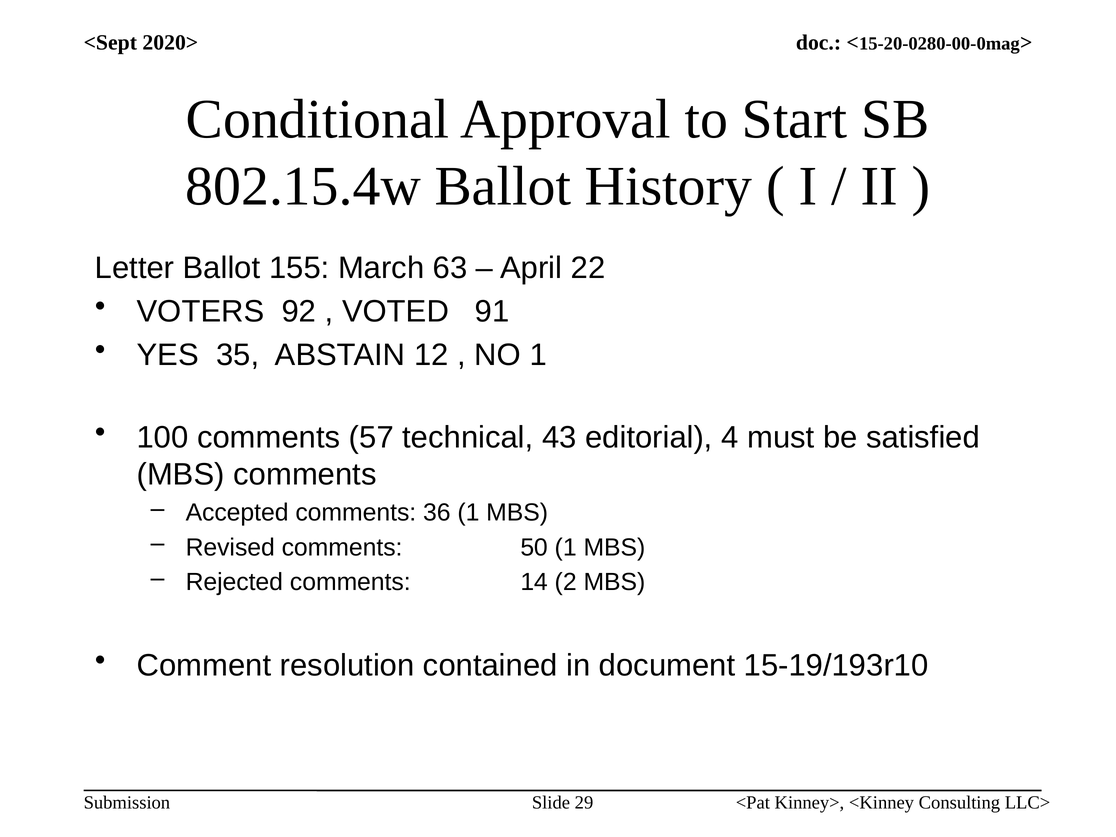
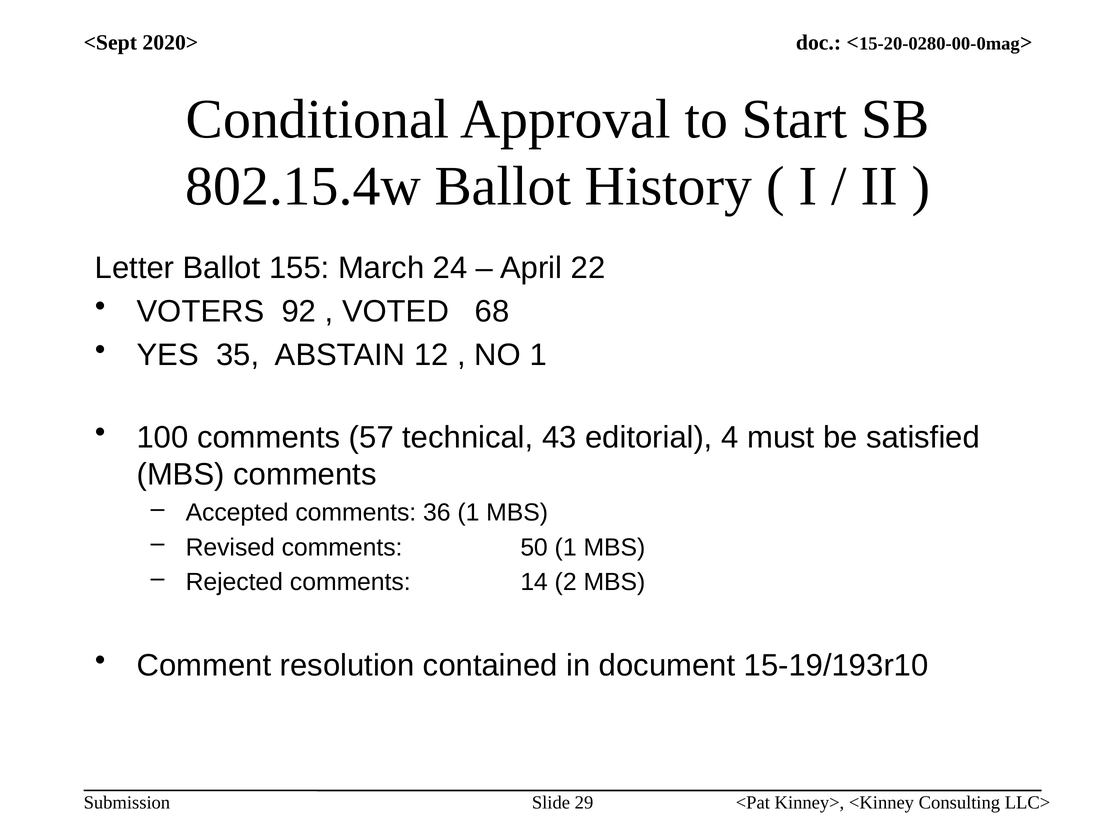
63: 63 -> 24 (450, 268)
91: 91 -> 68 (492, 312)
